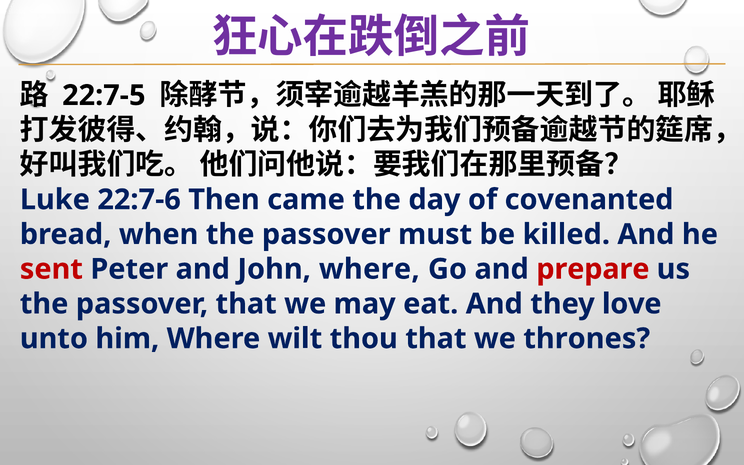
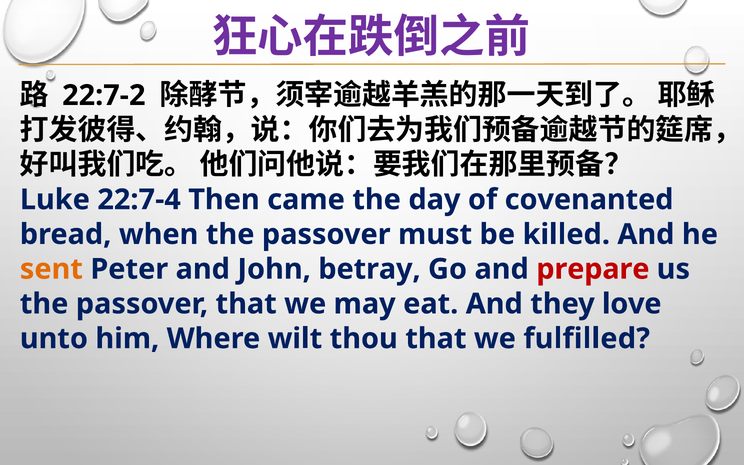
22:7-5: 22:7-5 -> 22:7-2 (104, 95)
22:7-6: 22:7-6 -> 22:7-4 (139, 200)
sent colour: red -> orange (51, 269)
John where: where -> betray (369, 269)
thrones: thrones -> fulfilled (587, 339)
